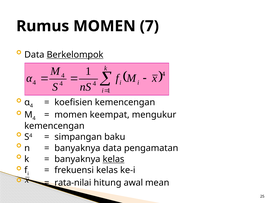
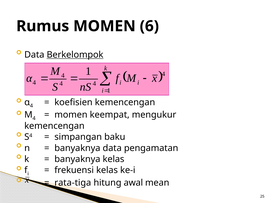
7: 7 -> 6 (149, 26)
kelas underline: present -> none (114, 159)
rata-nilai: rata-nilai -> rata-tiga (73, 183)
